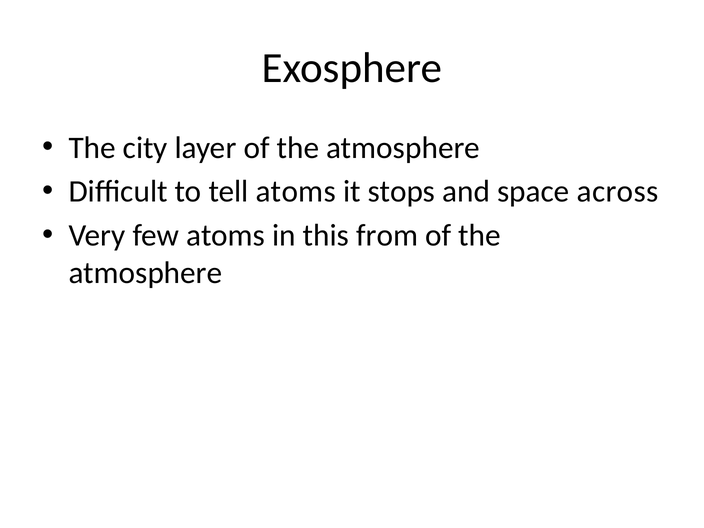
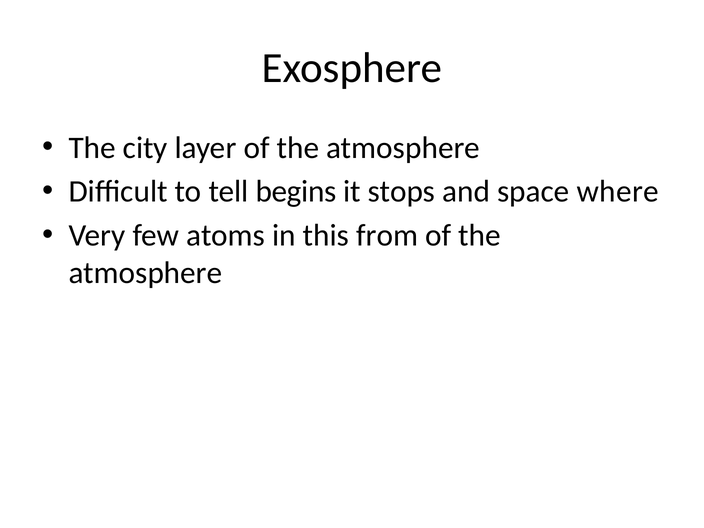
tell atoms: atoms -> begins (296, 192)
across: across -> where (618, 192)
